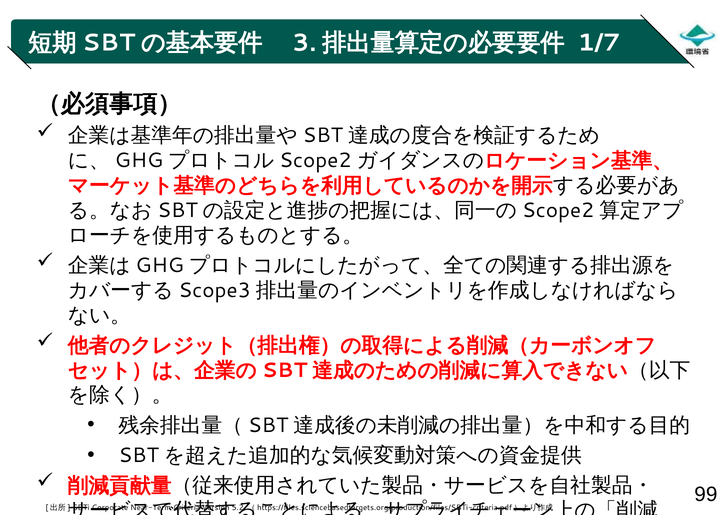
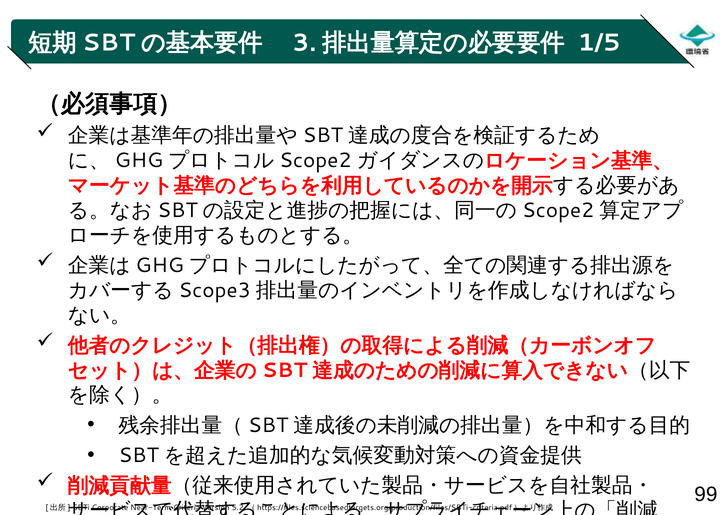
1/7: 1/7 -> 1/5 (599, 43)
